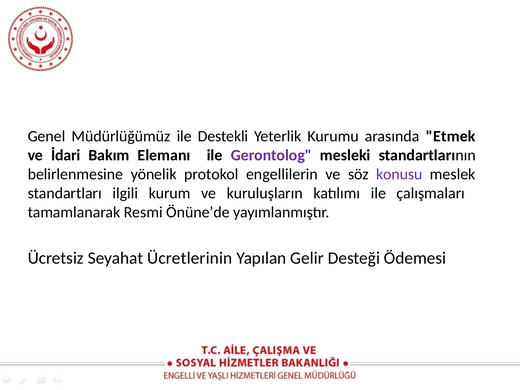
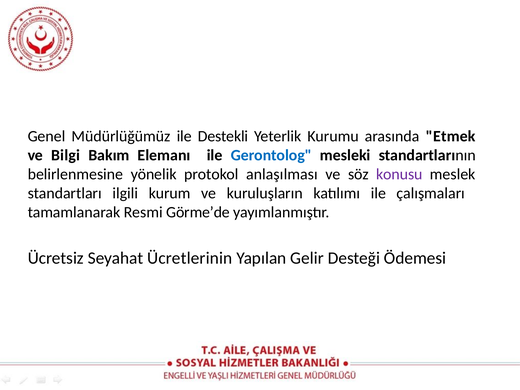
İdari: İdari -> Bilgi (66, 155)
Gerontolog colour: purple -> blue (271, 155)
engellilerin: engellilerin -> anlaşılması (282, 174)
Önüne’de: Önüne’de -> Görme’de (198, 212)
